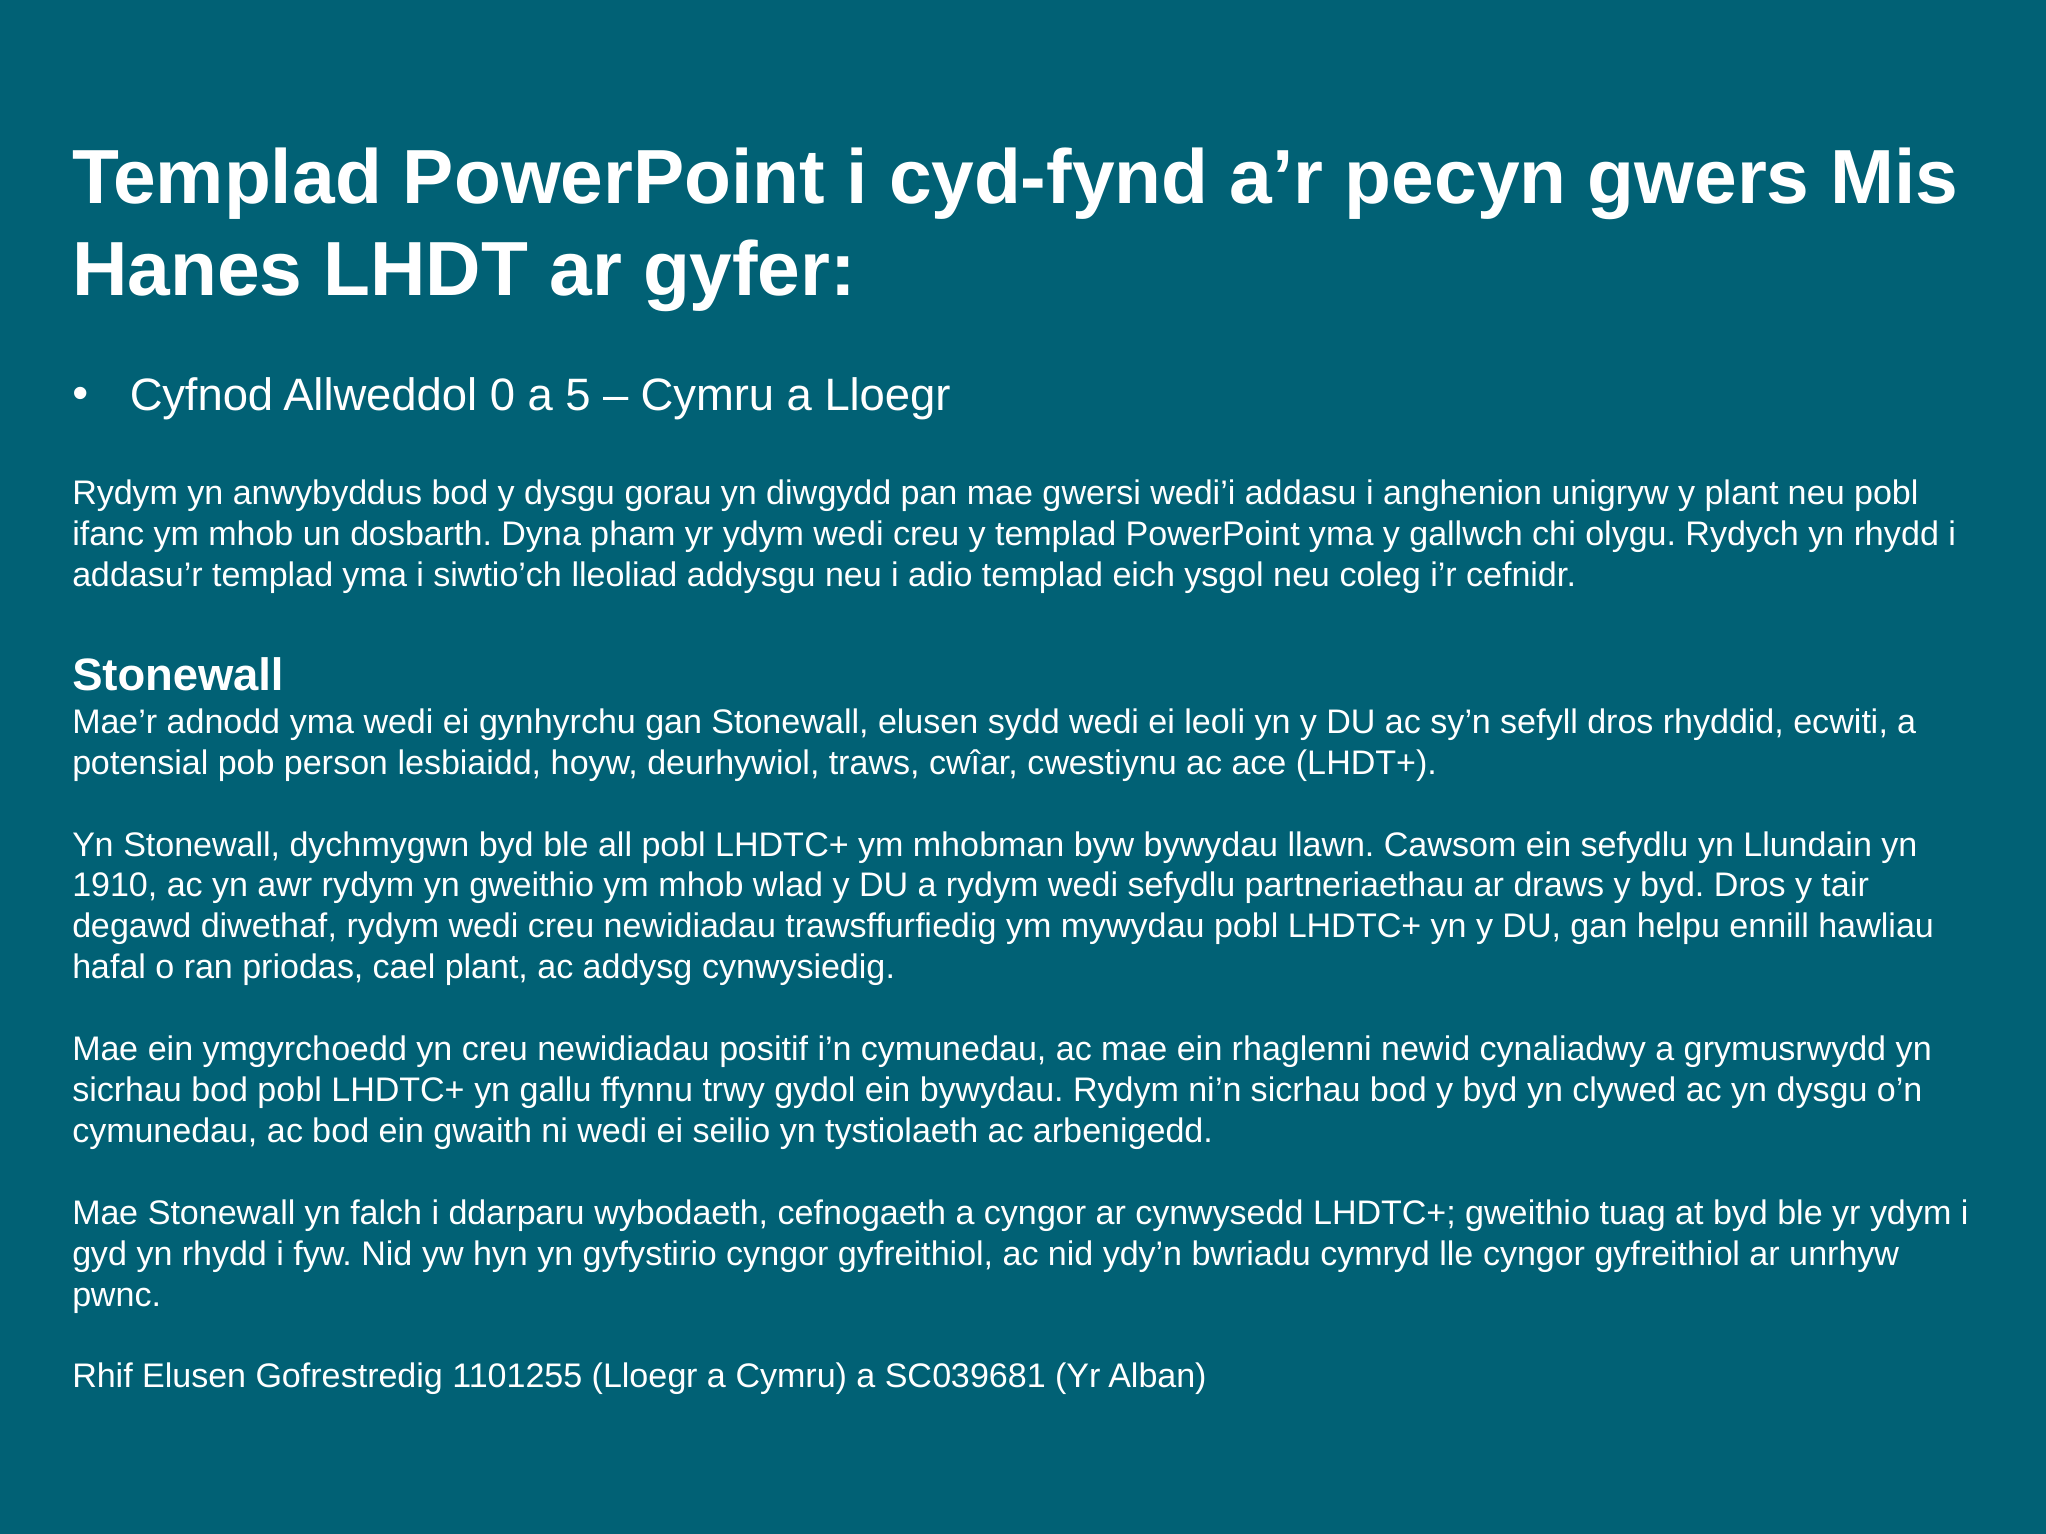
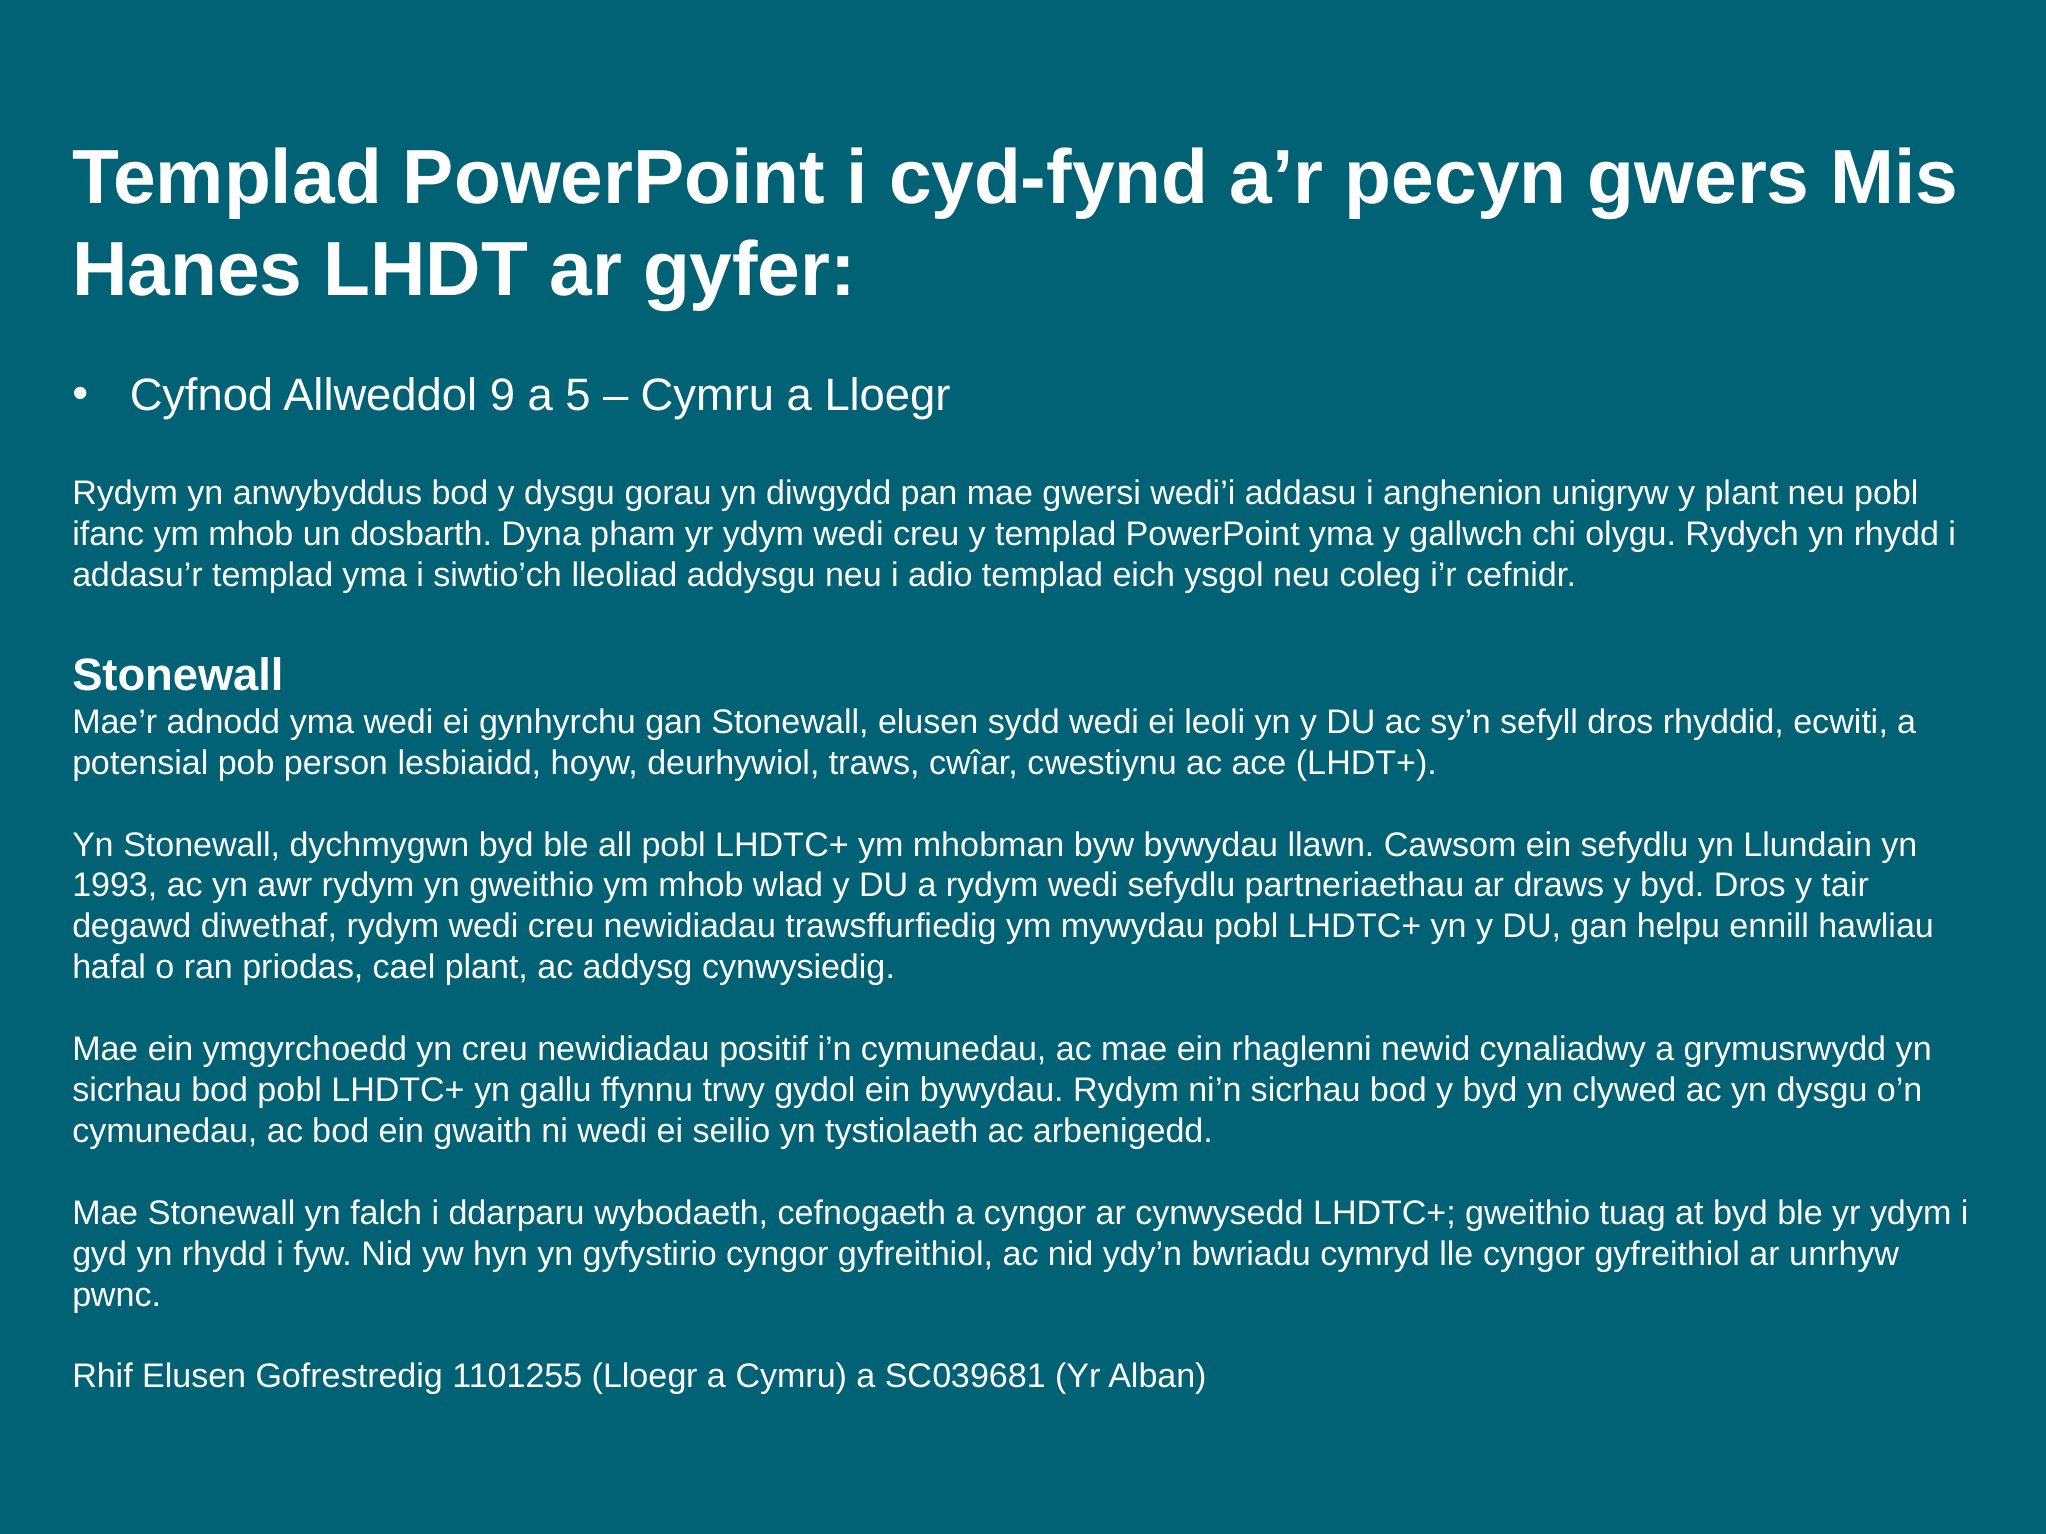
0: 0 -> 9 (502, 396)
1910: 1910 -> 1993 (115, 886)
